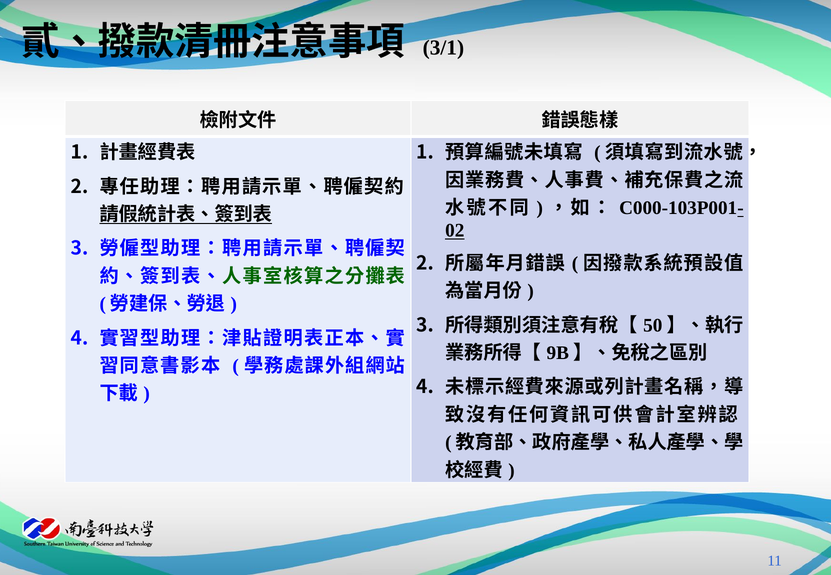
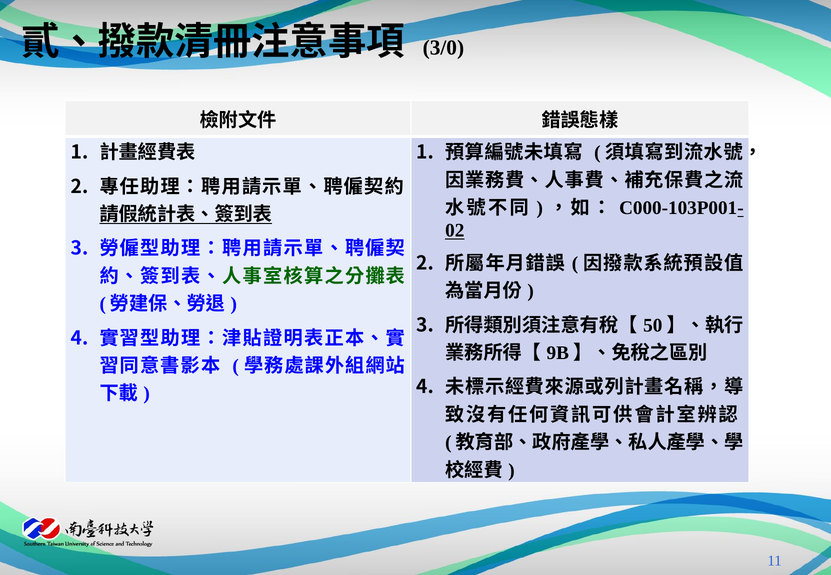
3/1: 3/1 -> 3/0 (443, 48)
